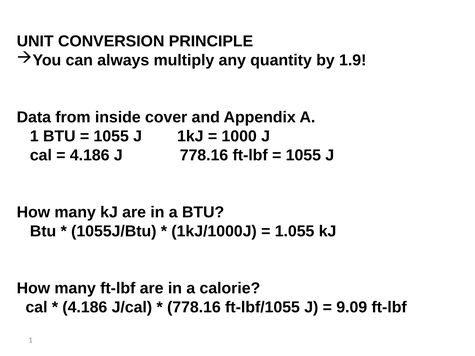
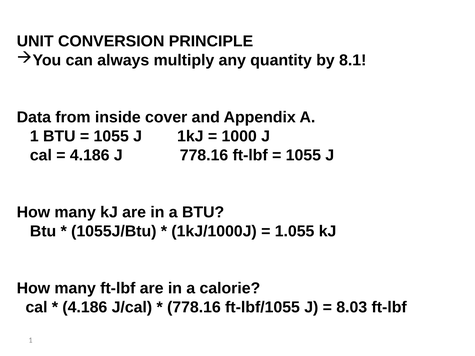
1.9: 1.9 -> 8.1 (353, 60)
9.09: 9.09 -> 8.03 (352, 307)
